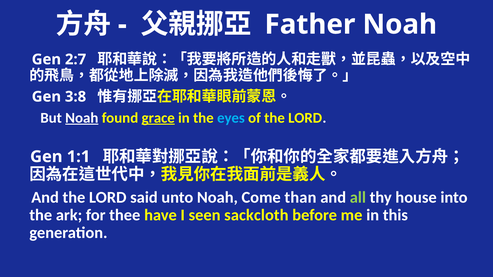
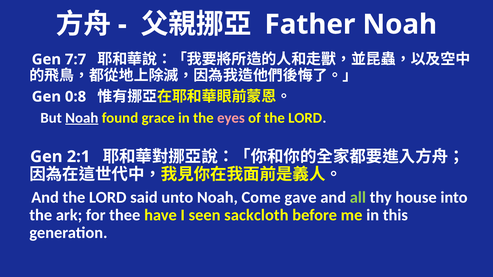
2:7: 2:7 -> 7:7 (76, 59)
3:8: 3:8 -> 0:8 (76, 97)
grace underline: present -> none (158, 118)
eyes colour: light blue -> pink (231, 118)
1:1: 1:1 -> 2:1 (78, 157)
than: than -> gave (301, 197)
